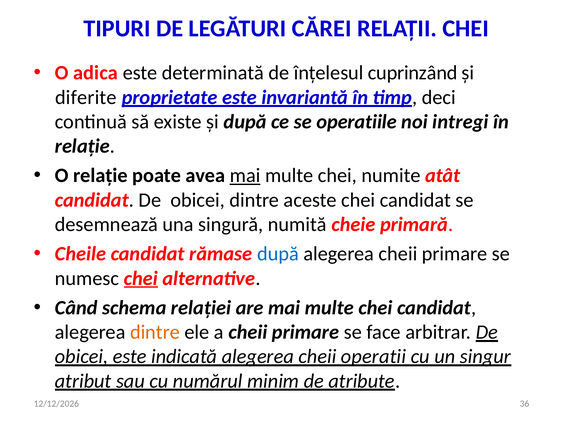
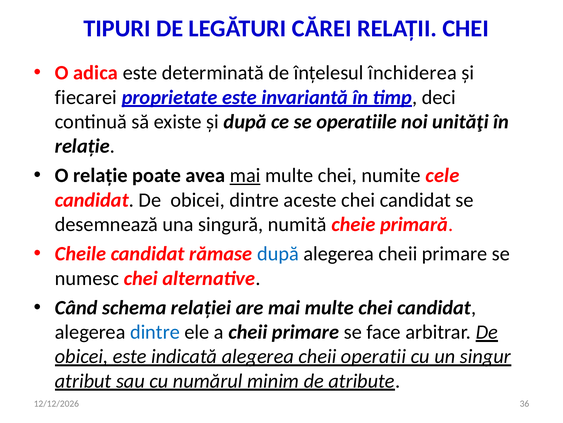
cuprinzând: cuprinzând -> închiderea (413, 73)
diferite: diferite -> fiecarei (86, 97)
intregi: intregi -> unităţi (461, 121)
atât: atât -> cele (442, 175)
chei underline: present -> none (141, 278)
dintre colour: orange -> blue (155, 332)
